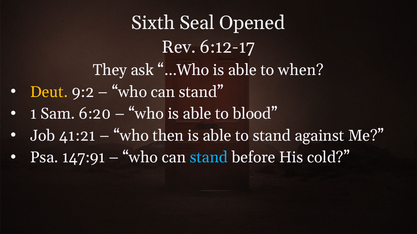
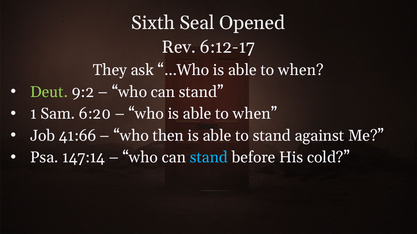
Deut colour: yellow -> light green (49, 92)
blood: blood -> when (255, 114)
41:21: 41:21 -> 41:66 (78, 136)
147:91: 147:91 -> 147:14 (84, 158)
